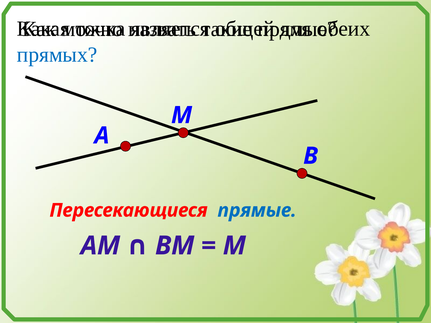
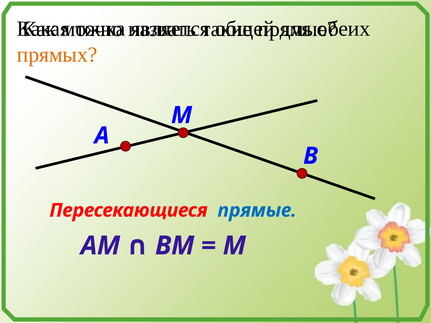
прямых colour: blue -> orange (57, 55)
